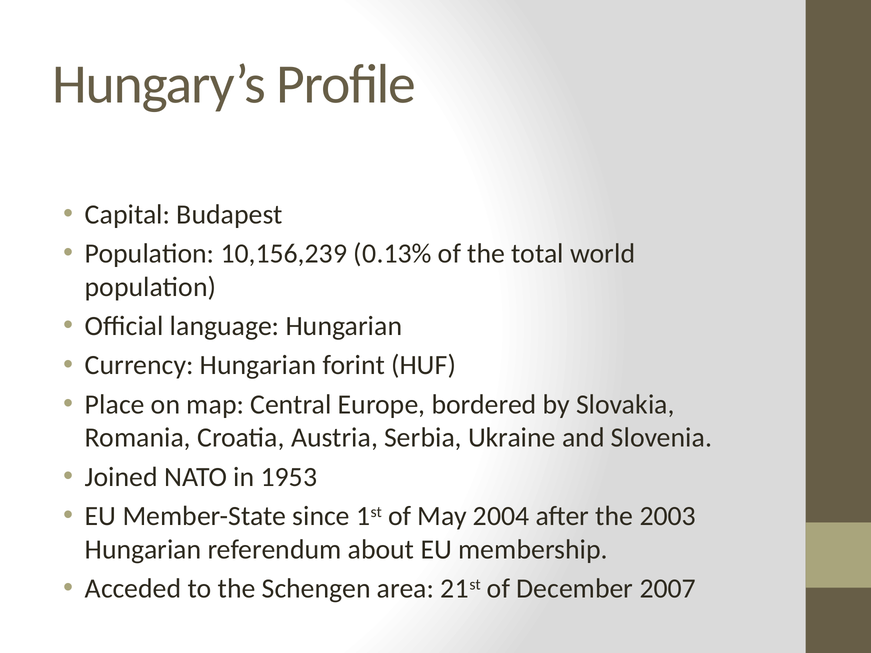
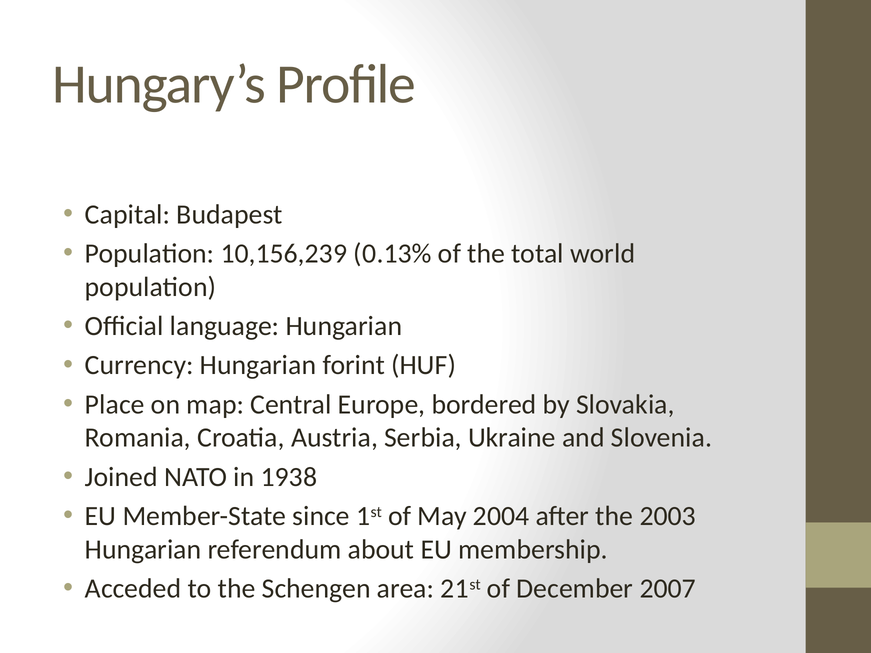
1953: 1953 -> 1938 (289, 477)
